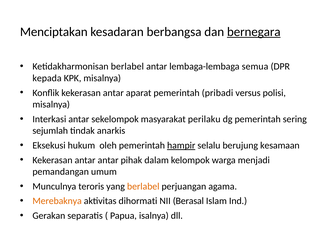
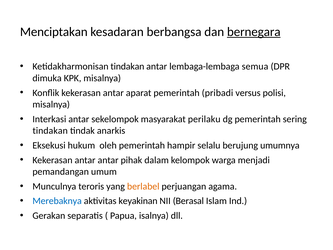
Ketidakharmonisan berlabel: berlabel -> tindakan (127, 66)
kepada: kepada -> dimuka (47, 78)
sejumlah: sejumlah -> tindakan (50, 131)
hampir underline: present -> none (181, 145)
kesamaan: kesamaan -> umumnya (280, 145)
Merebaknya colour: orange -> blue (57, 201)
dihormati: dihormati -> keyakinan (138, 201)
